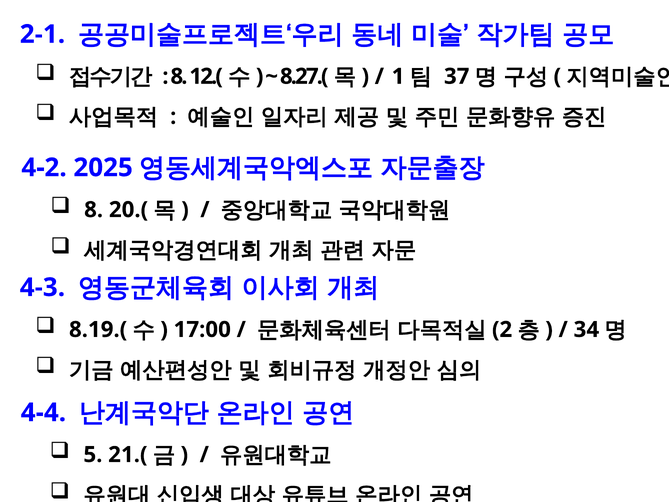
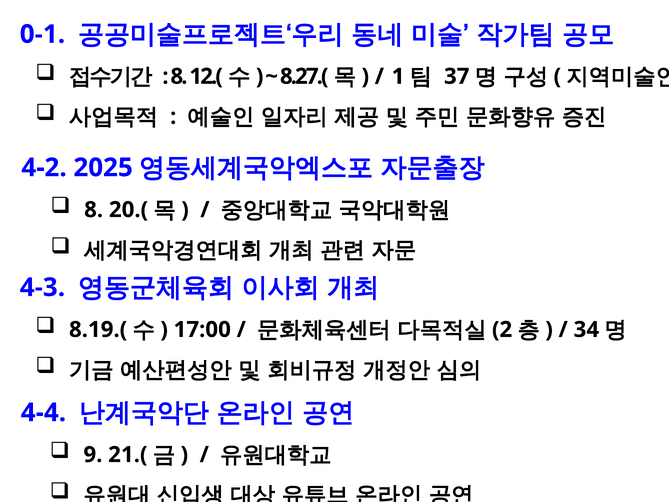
2-1: 2-1 -> 0-1 (42, 34)
5: 5 -> 9 (93, 454)
